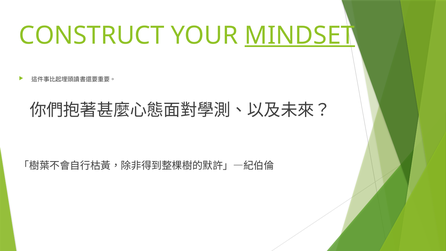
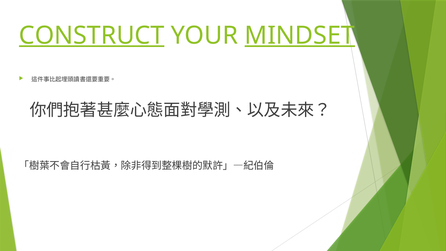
CONSTRUCT underline: none -> present (92, 35)
